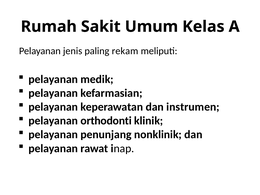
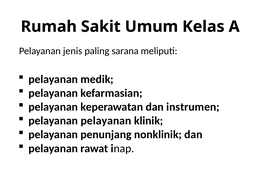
rekam: rekam -> sarana (125, 51)
pelayanan orthodonti: orthodonti -> pelayanan (106, 121)
